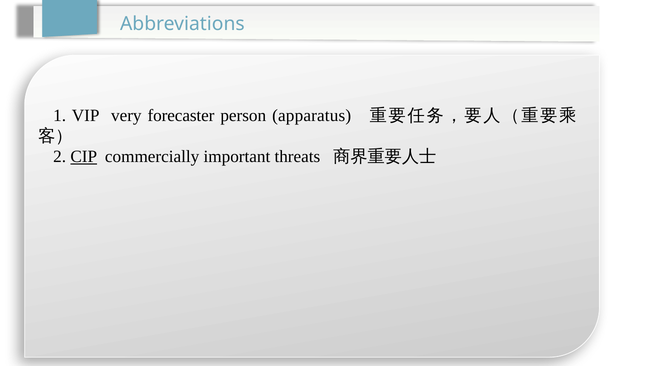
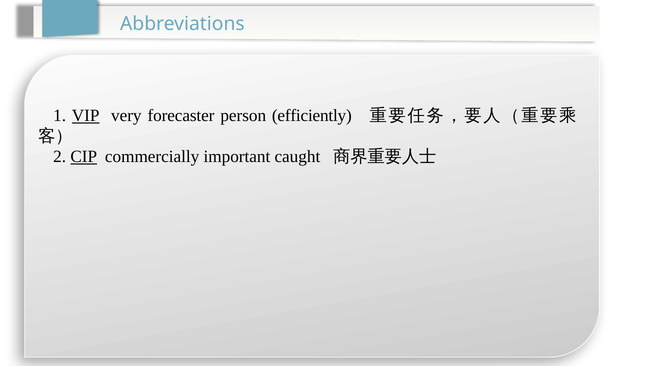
VIP underline: none -> present (86, 115)
apparatus: apparatus -> efficiently (312, 115)
threats: threats -> caught (297, 157)
